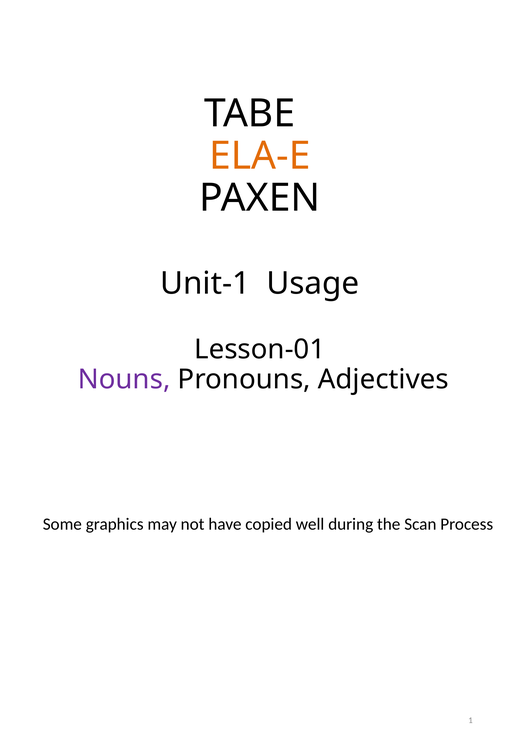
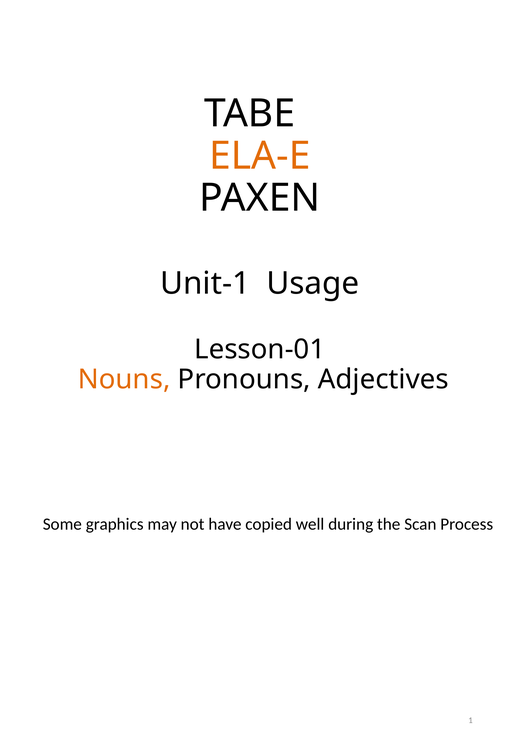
Nouns colour: purple -> orange (124, 379)
